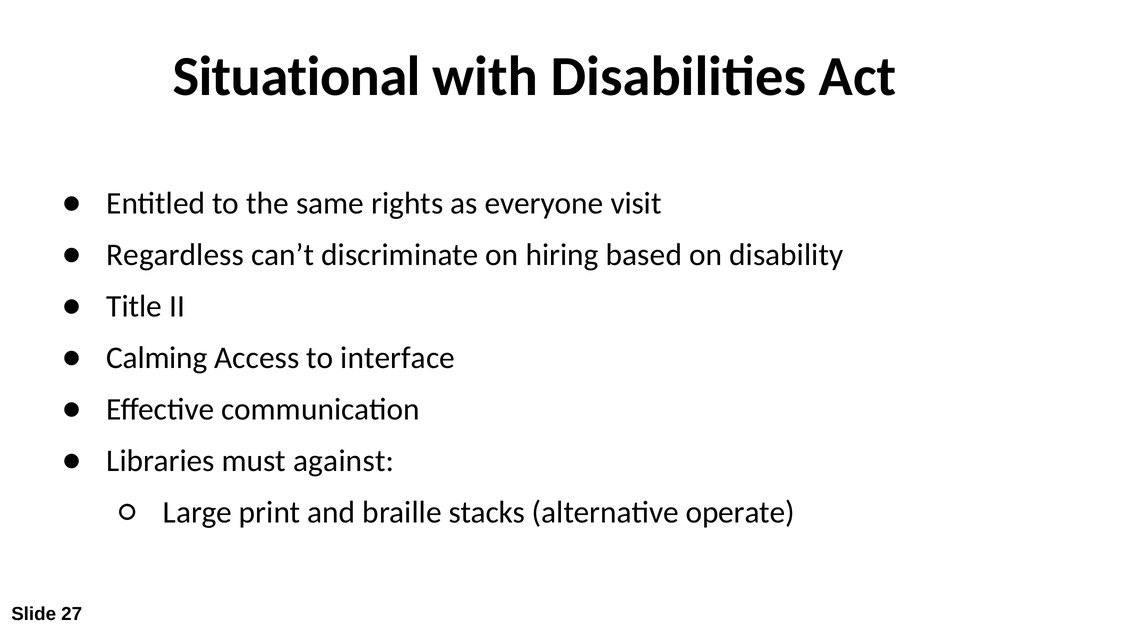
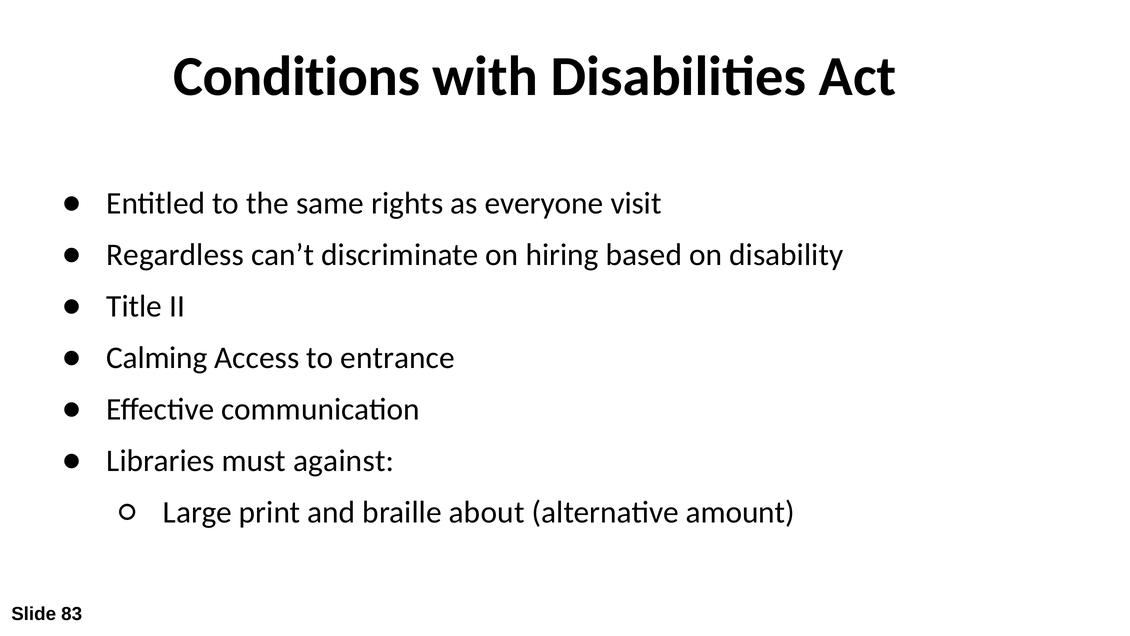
Situational: Situational -> Conditions (297, 77)
interface: interface -> entrance (398, 358)
stacks: stacks -> about (487, 512)
operate: operate -> amount (740, 512)
27: 27 -> 83 (72, 614)
